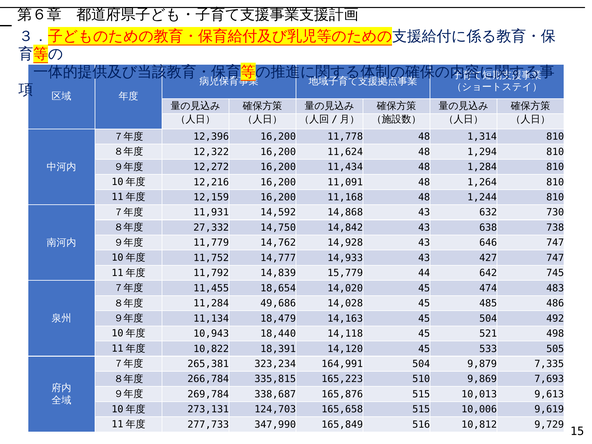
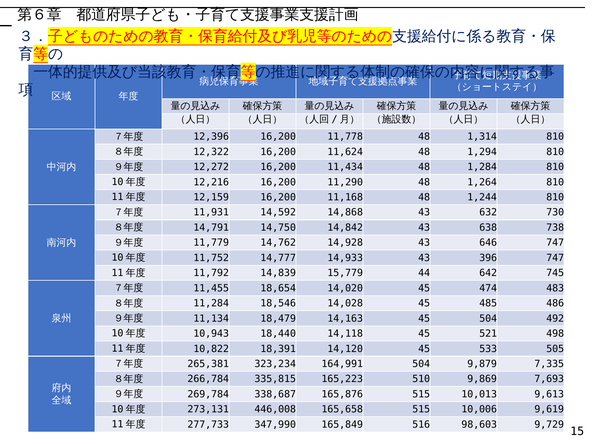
11,091: 11,091 -> 11,290 (345, 182)
27,332: 27,332 -> 14,791 (211, 228)
427: 427 -> 396 (488, 258)
49,686: 49,686 -> 18,546 (278, 303)
124,703: 124,703 -> 446,008 (275, 409)
10,812: 10,812 -> 98,603 (479, 425)
